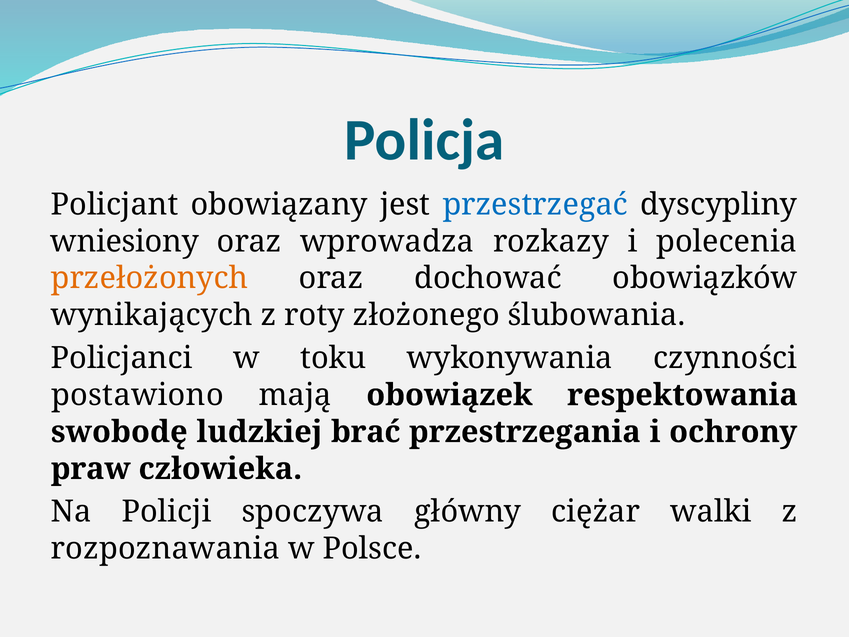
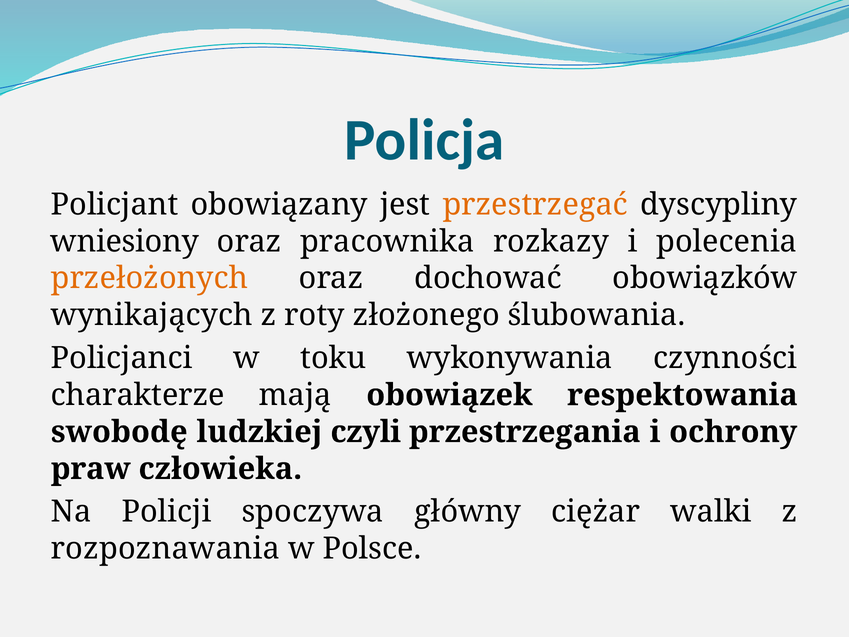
przestrzegać colour: blue -> orange (535, 204)
wprowadza: wprowadza -> pracownika (387, 241)
postawiono: postawiono -> charakterze (138, 395)
brać: brać -> czyli (366, 432)
